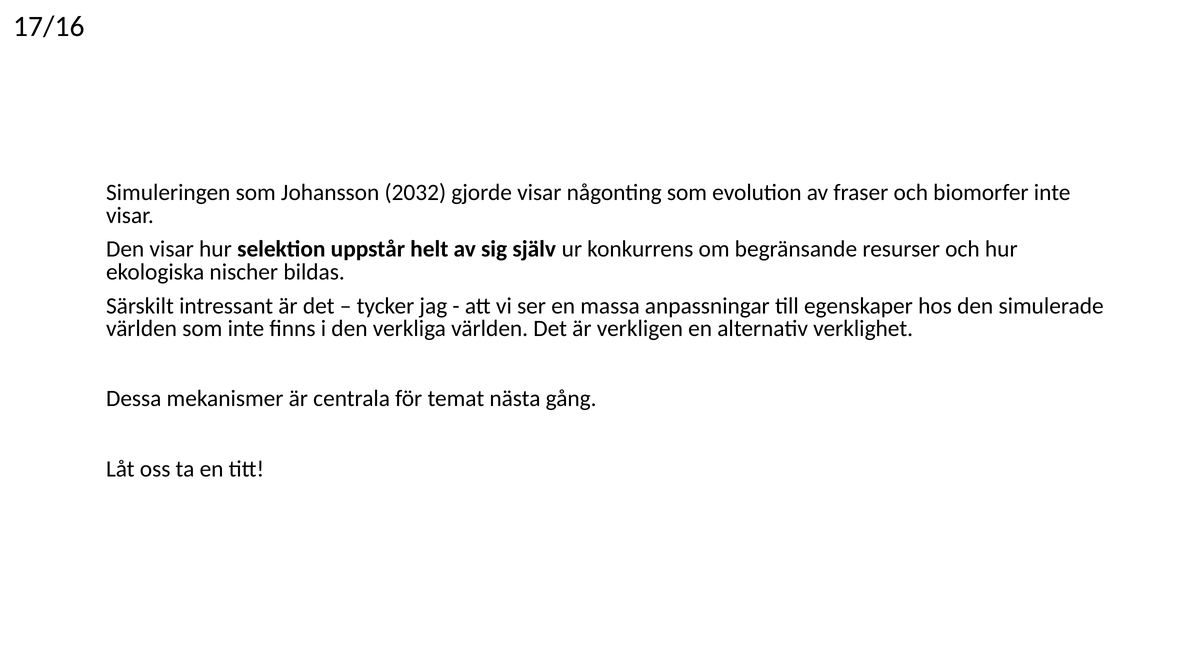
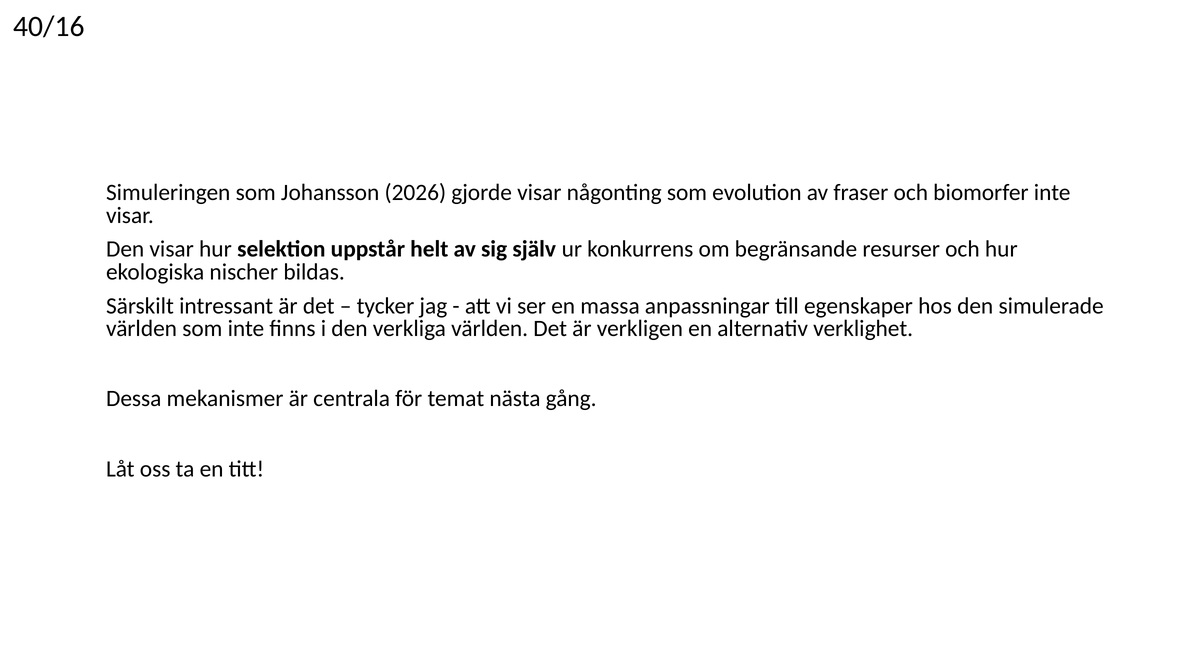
17/16: 17/16 -> 40/16 (49, 27)
2032: 2032 -> 2026 (415, 192)
